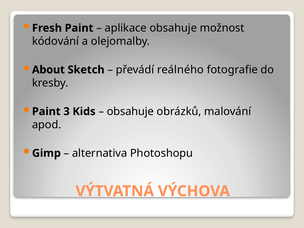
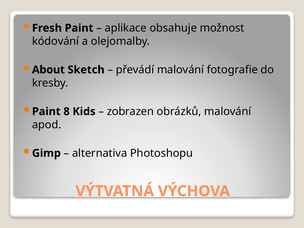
převádí reálného: reálného -> malování (180, 70)
3: 3 -> 8 (67, 111)
obsahuje: obsahuje -> zobrazen (130, 111)
